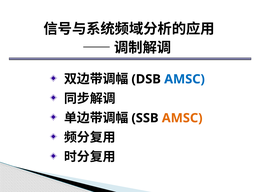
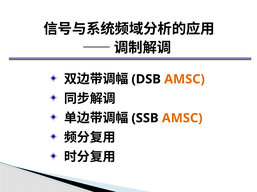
AMSC colour: blue -> orange (185, 79)
